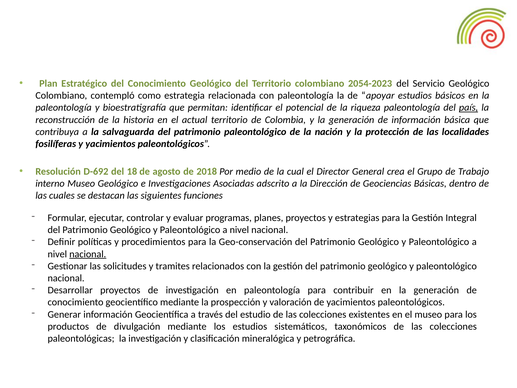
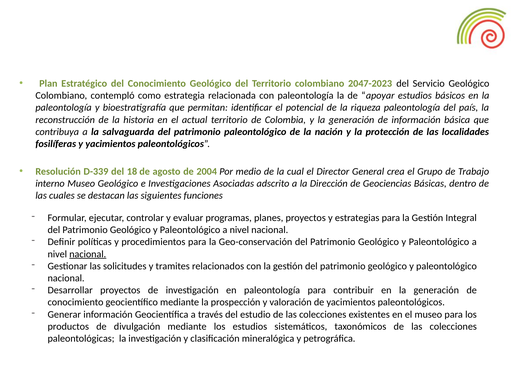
2054-2023: 2054-2023 -> 2047-2023 (370, 83)
país underline: present -> none (469, 108)
D-692: D-692 -> D-339 (96, 171)
2018: 2018 -> 2004 (207, 171)
